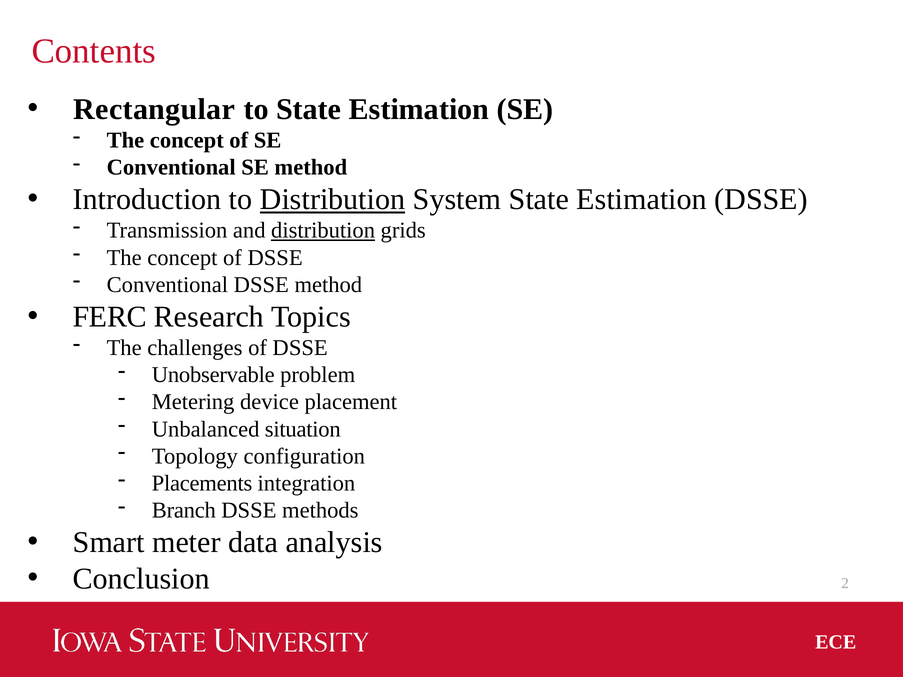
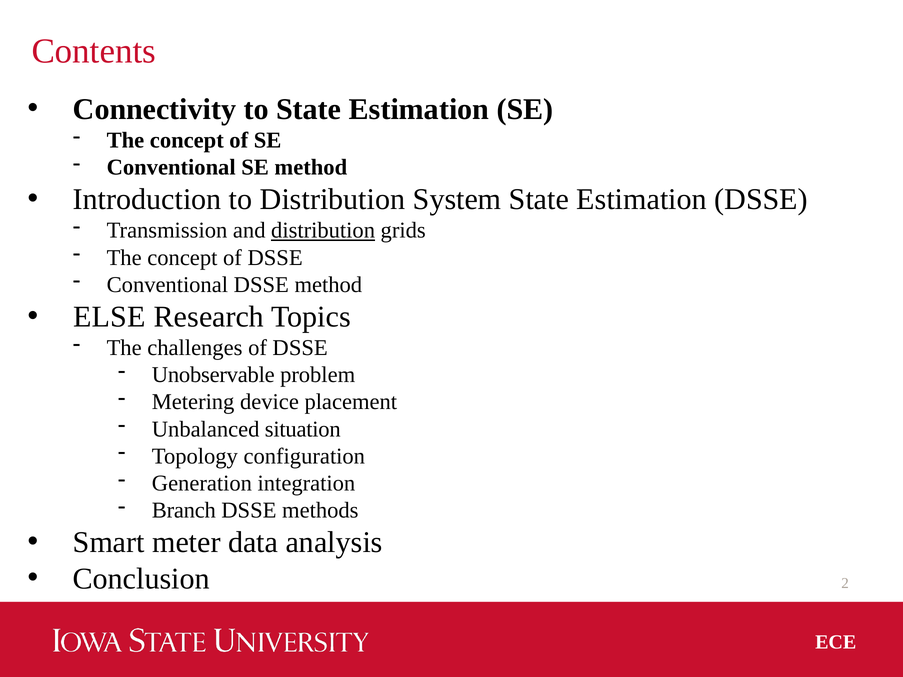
Rectangular: Rectangular -> Connectivity (154, 109)
Distribution underline: present -> none (333, 200)
FERC: FERC -> ELSE (109, 317)
Placements: Placements -> Generation (202, 483)
